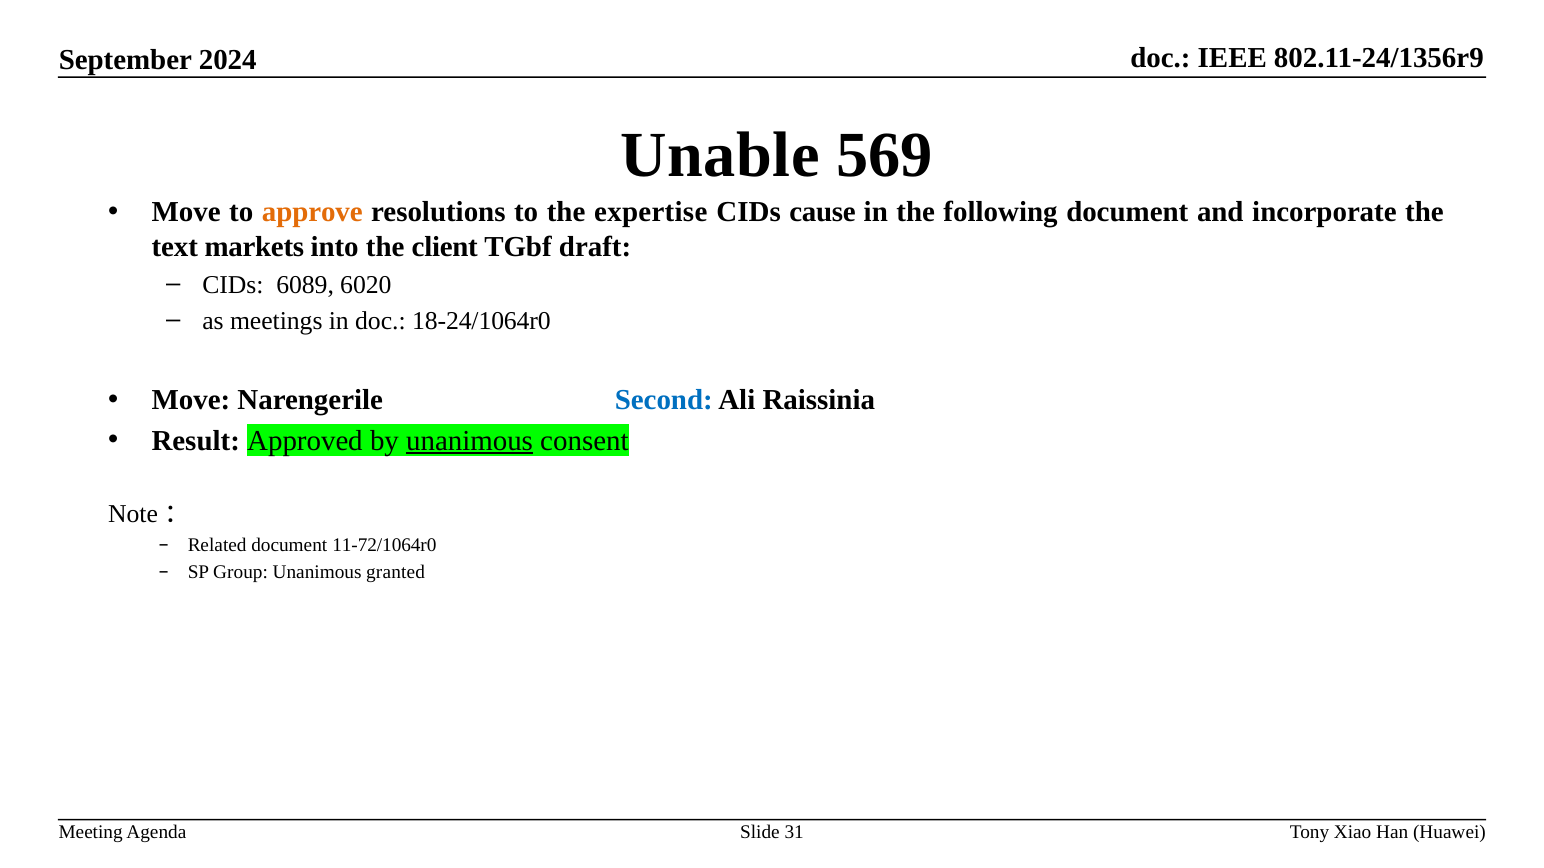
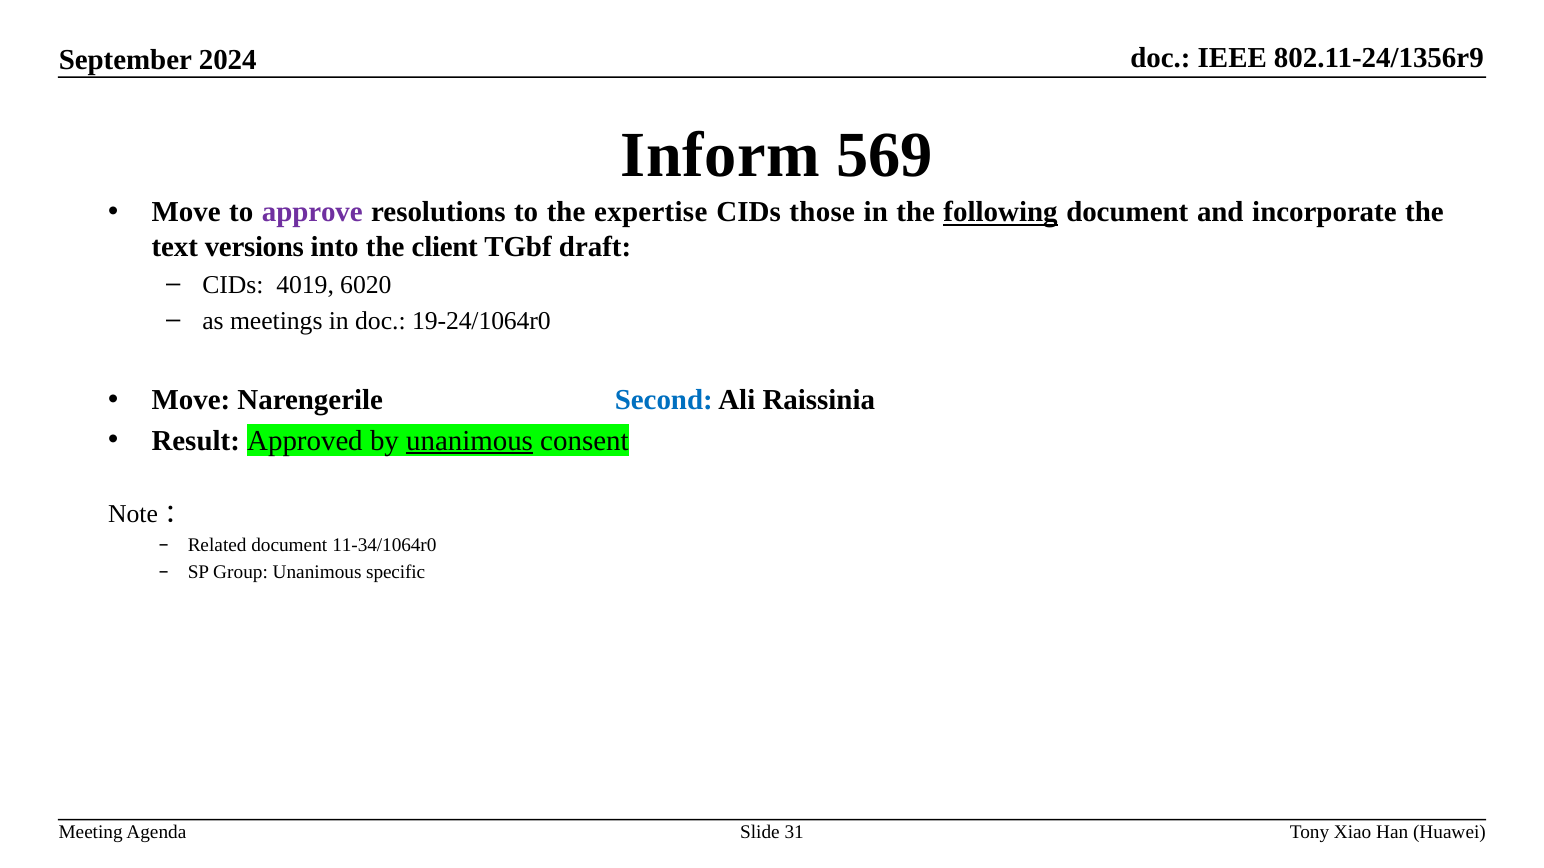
Unable: Unable -> Inform (720, 155)
approve colour: orange -> purple (312, 212)
cause: cause -> those (822, 212)
following underline: none -> present (1001, 212)
markets: markets -> versions (254, 247)
6089: 6089 -> 4019 (305, 285)
18-24/1064r0: 18-24/1064r0 -> 19-24/1064r0 (481, 321)
11-72/1064r0: 11-72/1064r0 -> 11-34/1064r0 (384, 545)
granted: granted -> specific (396, 572)
